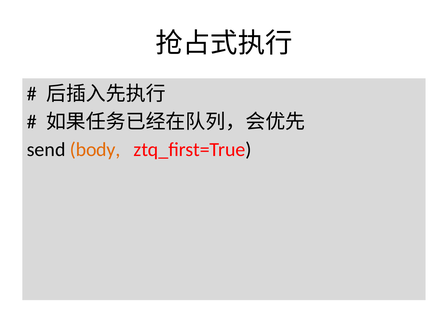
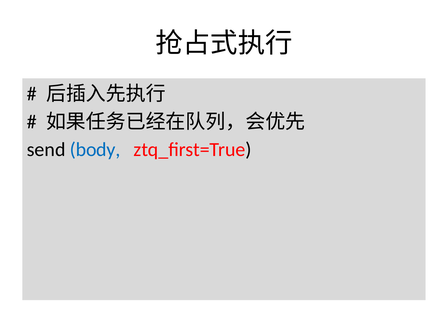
body colour: orange -> blue (95, 150)
